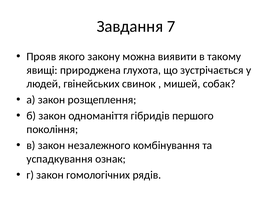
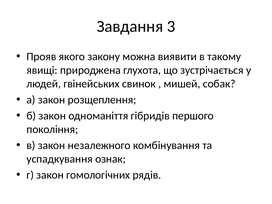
7: 7 -> 3 (171, 26)
